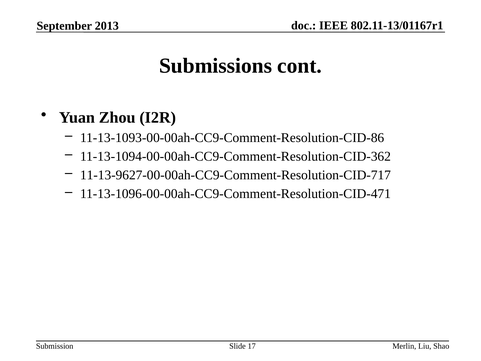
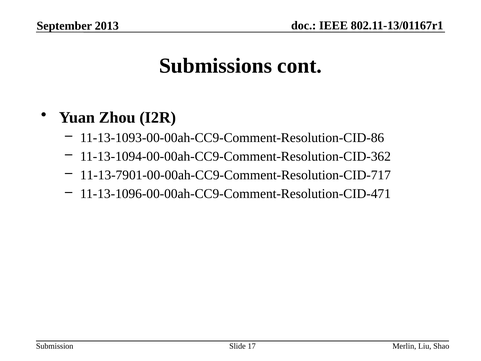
11-13-9627-00-00ah-CC9-Comment-Resolution-CID-717: 11-13-9627-00-00ah-CC9-Comment-Resolution-CID-717 -> 11-13-7901-00-00ah-CC9-Comment-Resolution-CID-717 (235, 175)
